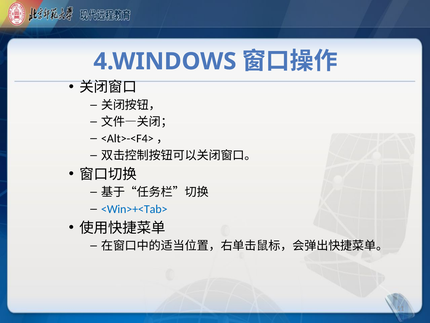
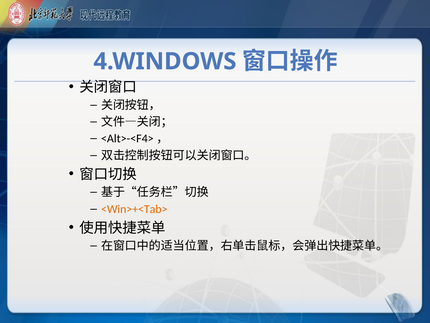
<Win>+<Tab> colour: blue -> orange (134, 209)
